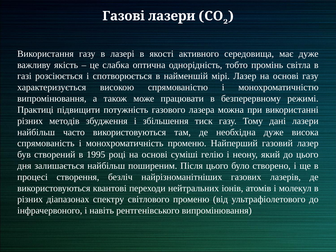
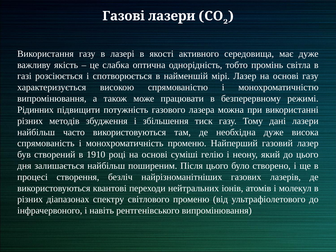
Практиці: Практиці -> Рідинних (35, 110)
1995: 1995 -> 1910 (96, 155)
